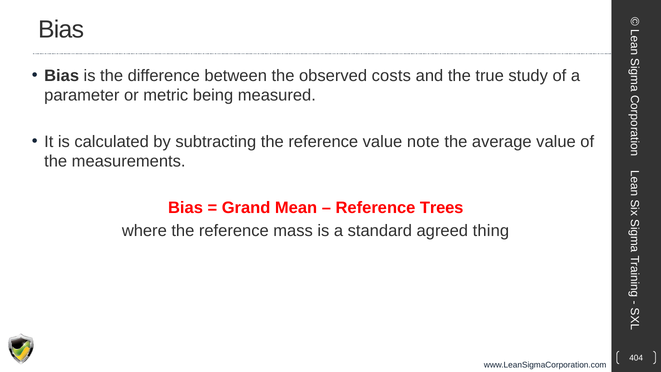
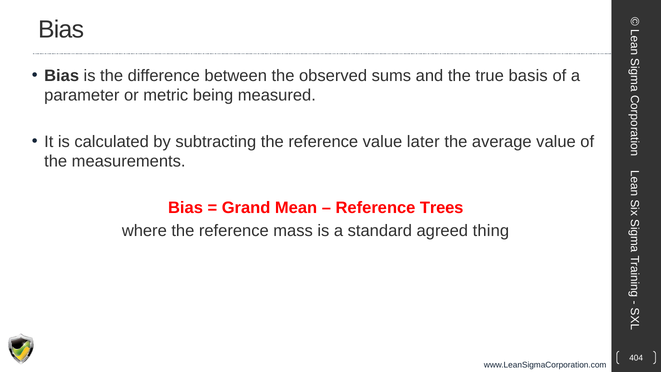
costs: costs -> sums (391, 76)
study: study -> basis (528, 76)
note: note -> later (423, 142)
